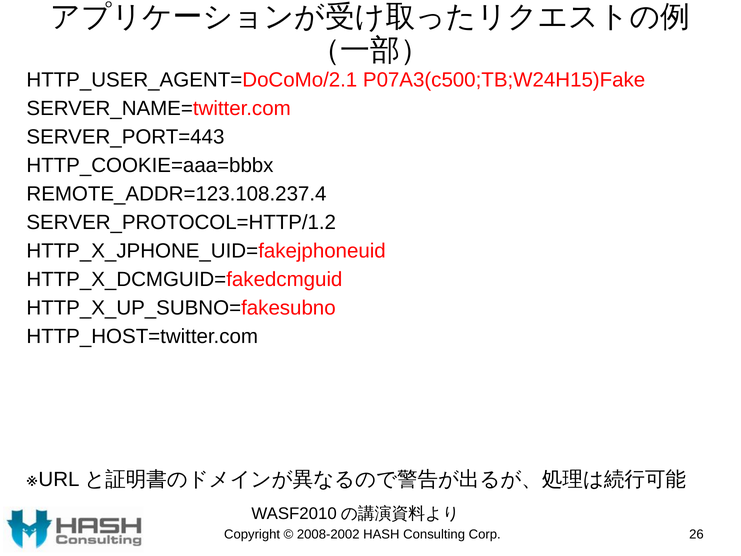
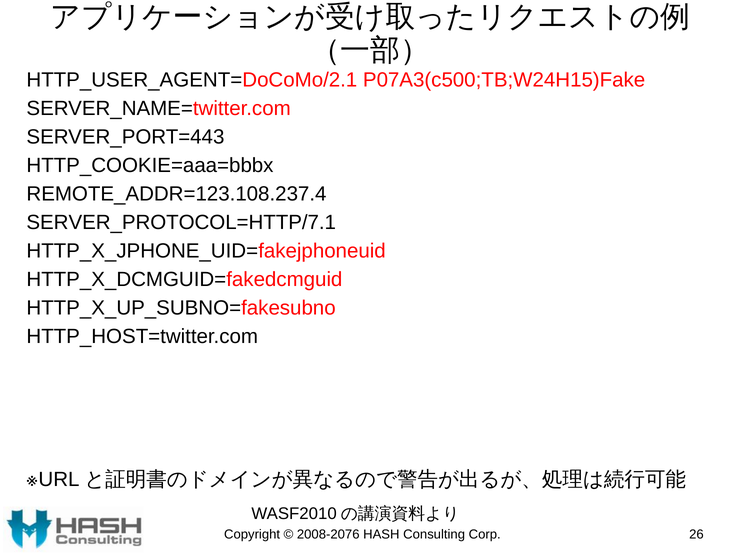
SERVER_PROTOCOL=HTTP/1.2: SERVER_PROTOCOL=HTTP/1.2 -> SERVER_PROTOCOL=HTTP/7.1 (181, 222)
2008-2002: 2008-2002 -> 2008-2076 (328, 534)
